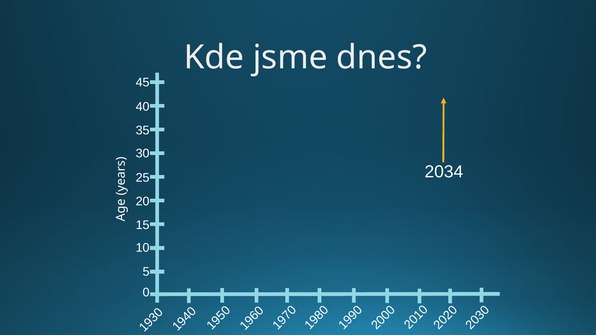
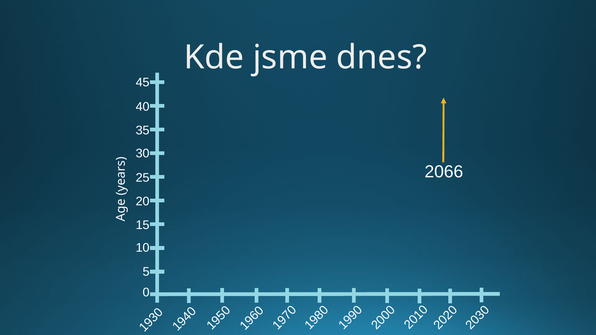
2034: 2034 -> 2066 (444, 172)
